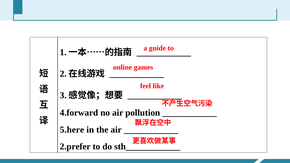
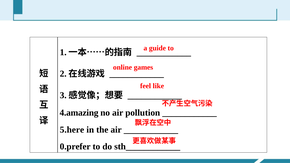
4.forward: 4.forward -> 4.amazing (79, 113)
2.prefer: 2.prefer -> 0.prefer (75, 147)
